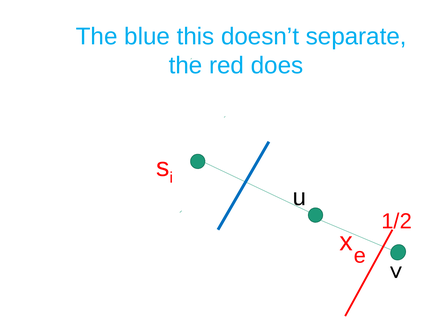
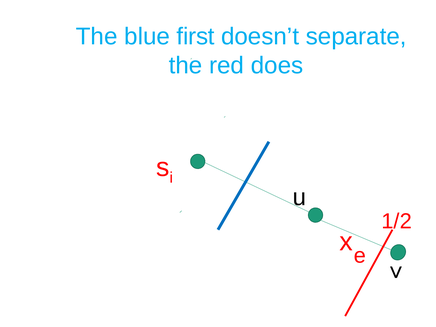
this: this -> first (196, 36)
